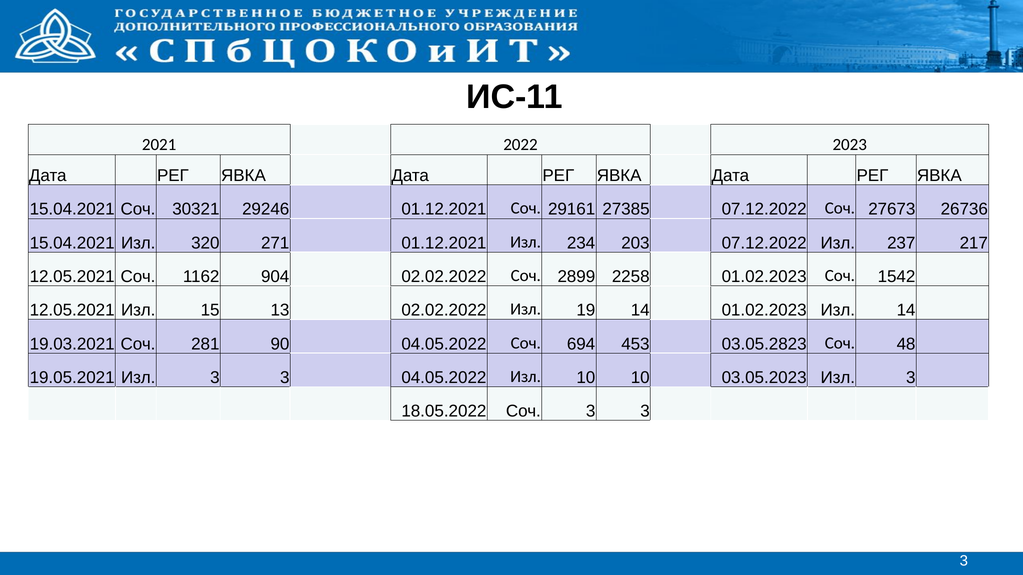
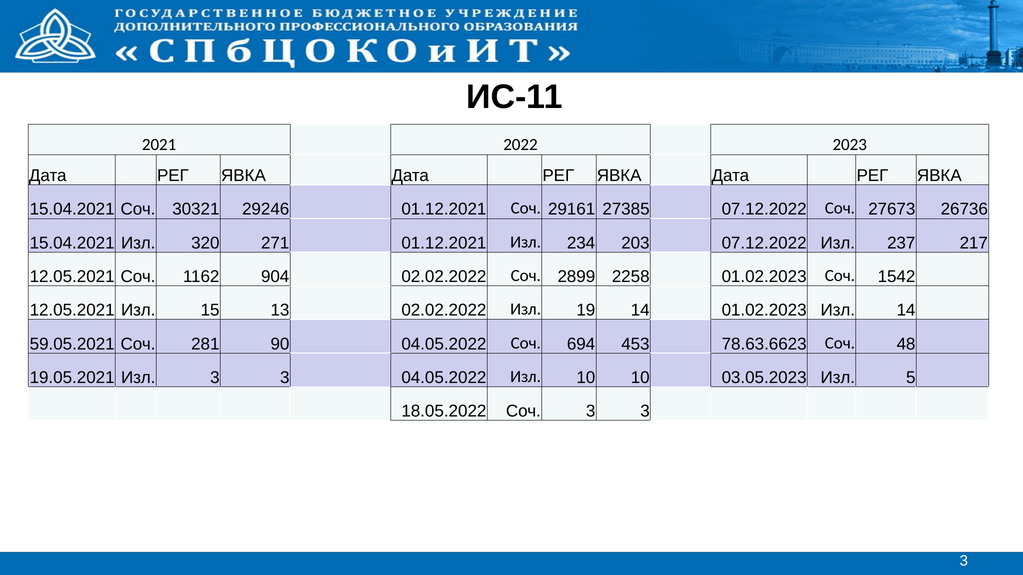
19.03.2021: 19.03.2021 -> 59.05.2021 (72, 344)
03.05.2823: 03.05.2823 -> 78.63.6623 (764, 344)
03.05.2023 Изл 3: 3 -> 5 (911, 378)
